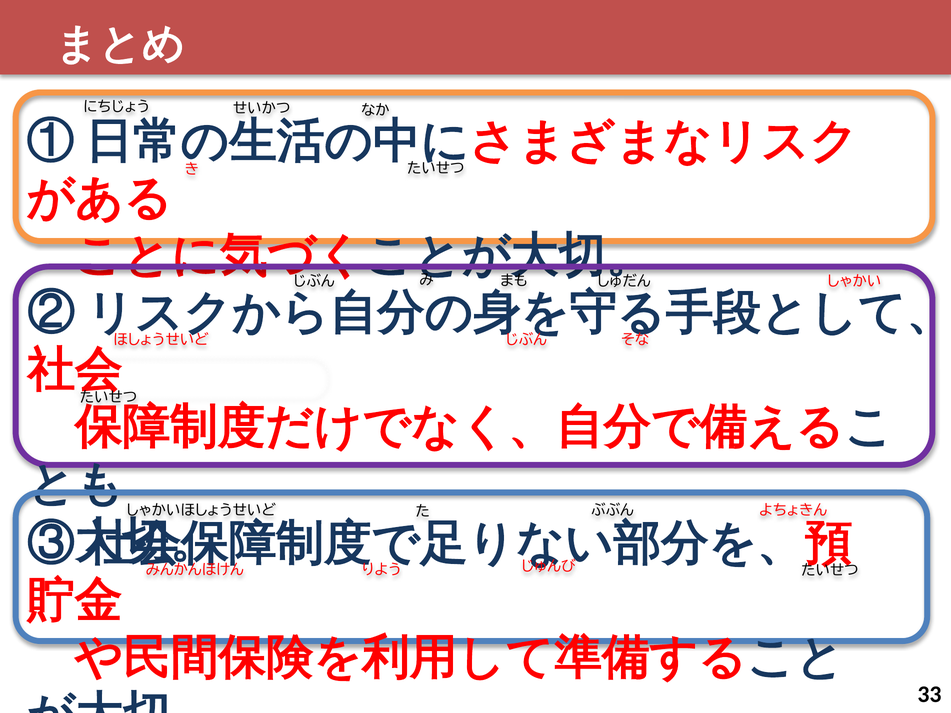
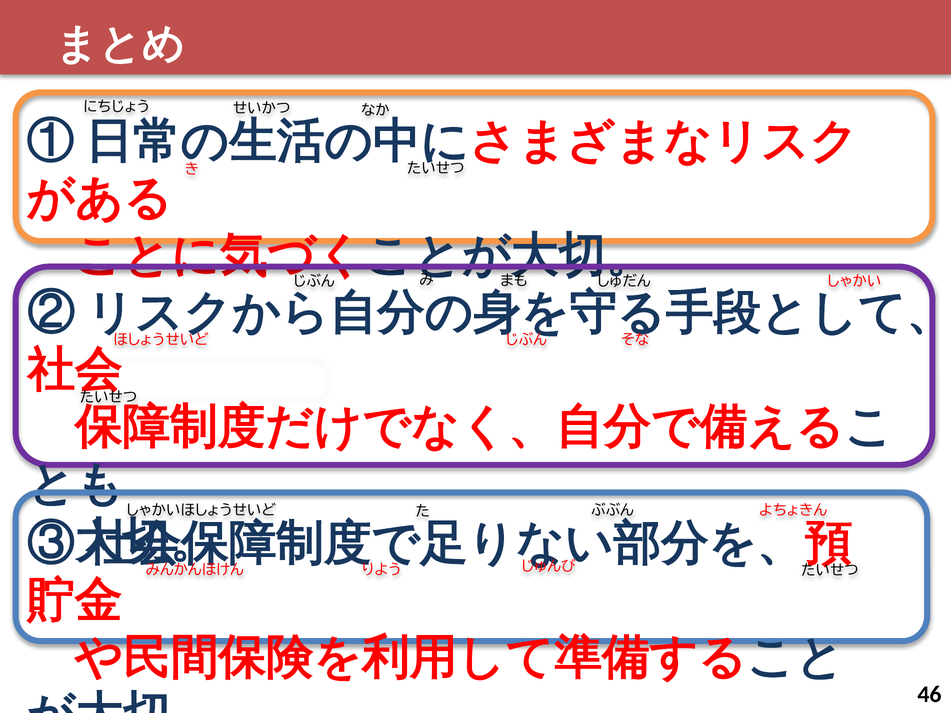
33: 33 -> 46 (929, 694)
